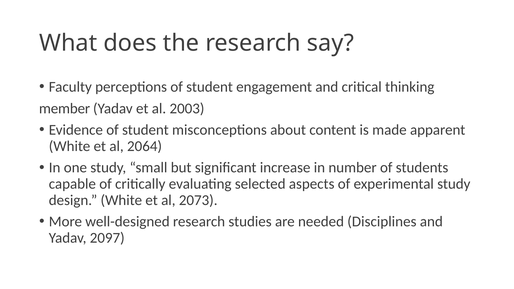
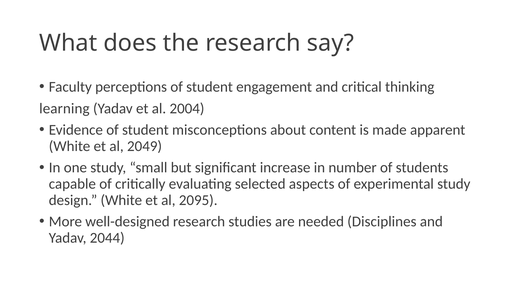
member: member -> learning (64, 108)
2003: 2003 -> 2004 (187, 108)
2064: 2064 -> 2049 (145, 146)
2073: 2073 -> 2095 (198, 200)
2097: 2097 -> 2044 (107, 238)
